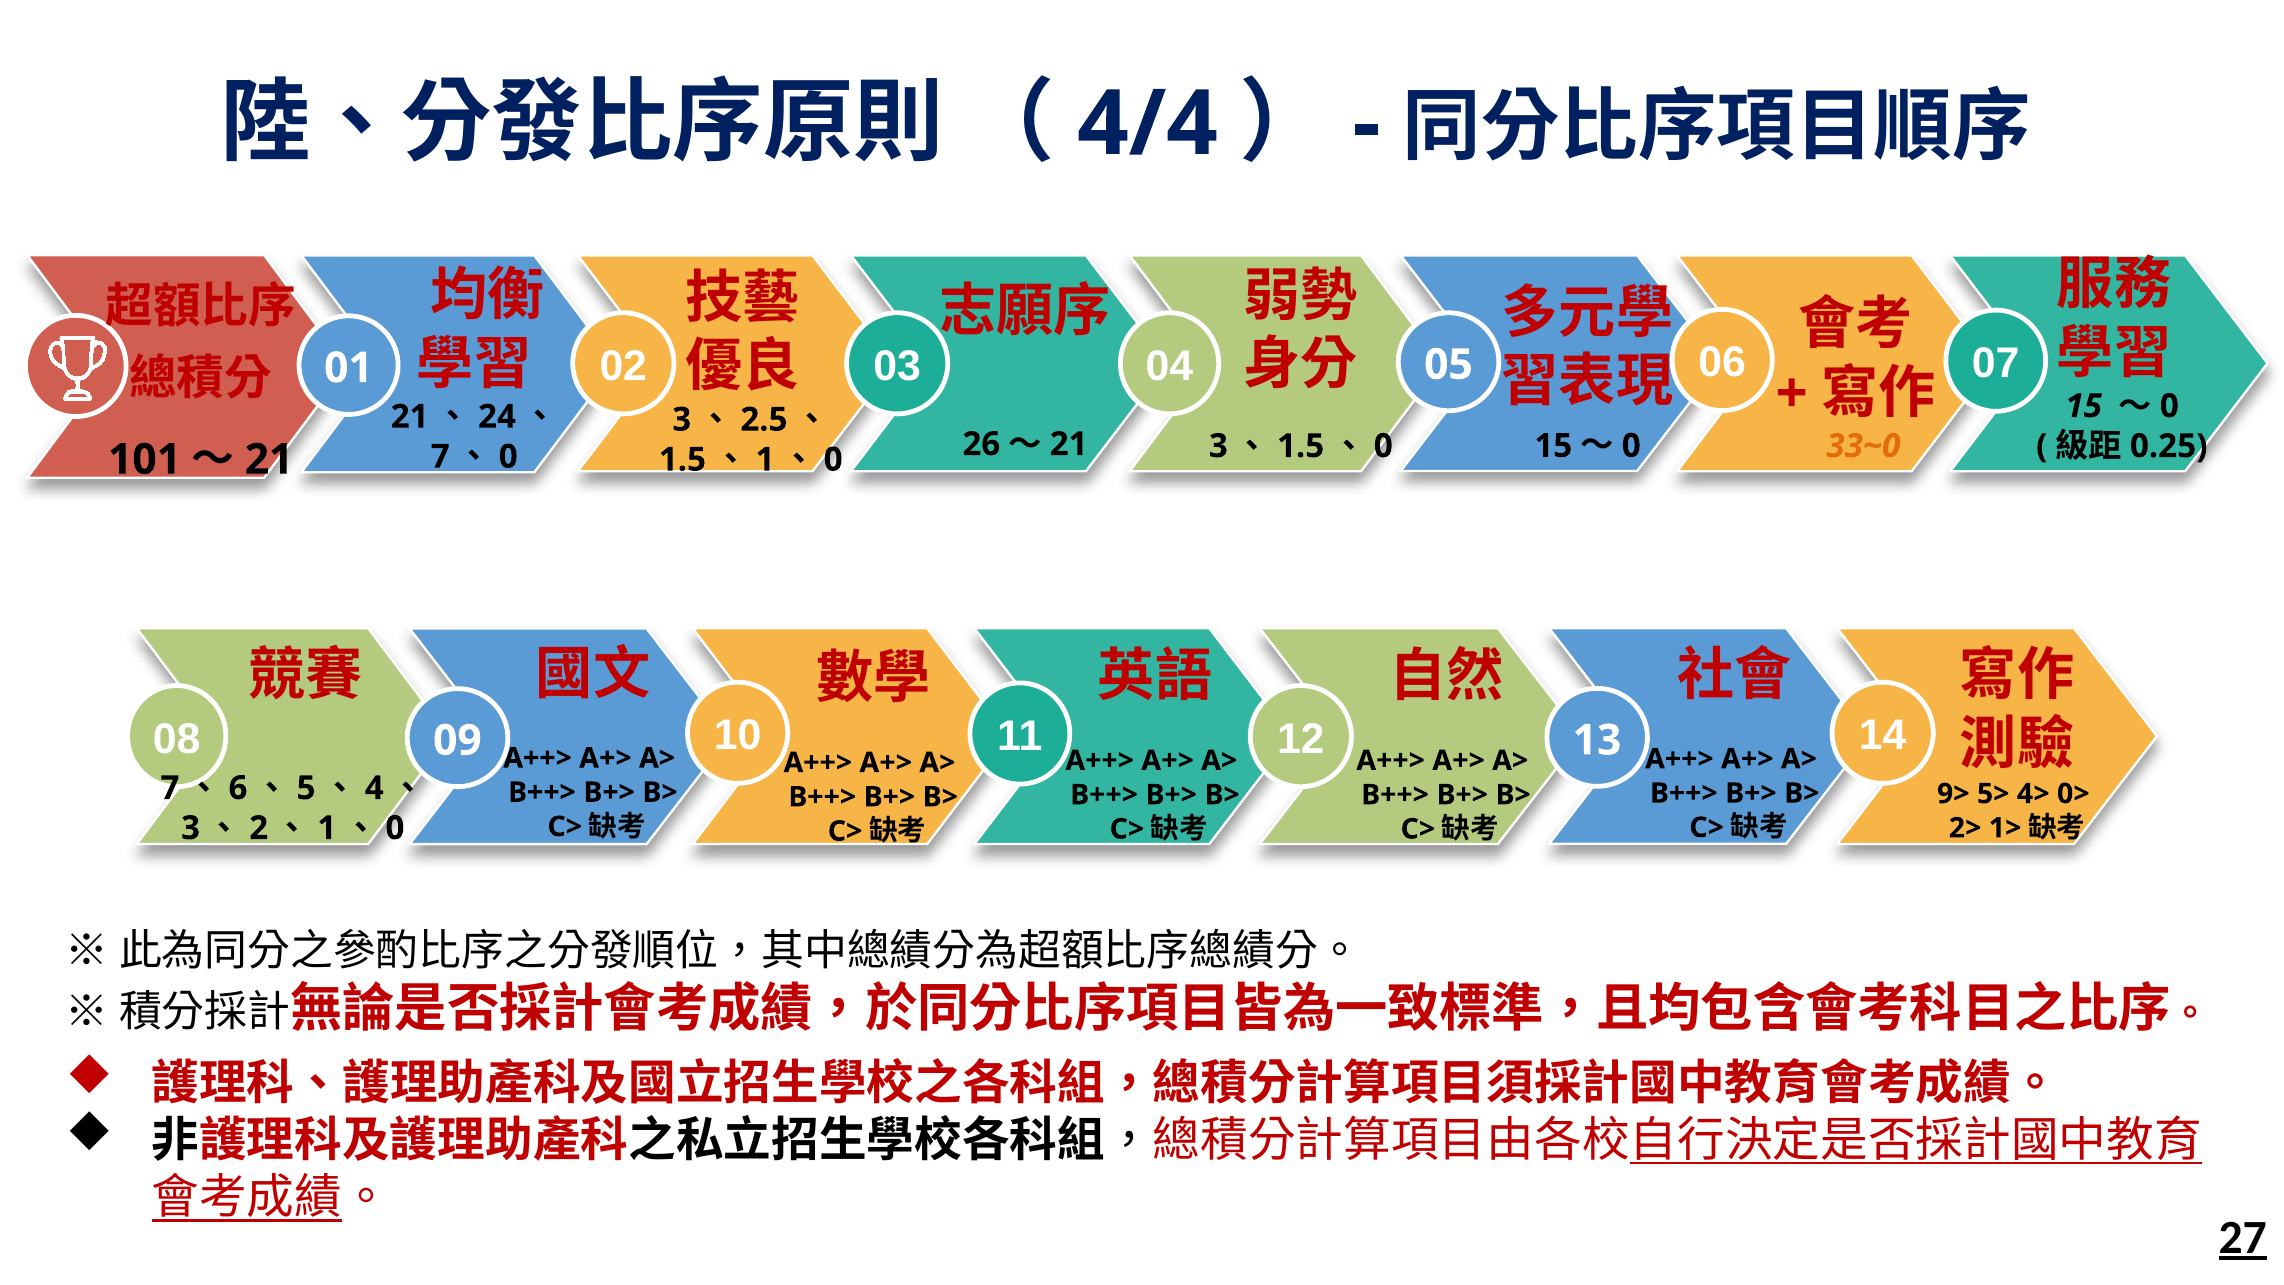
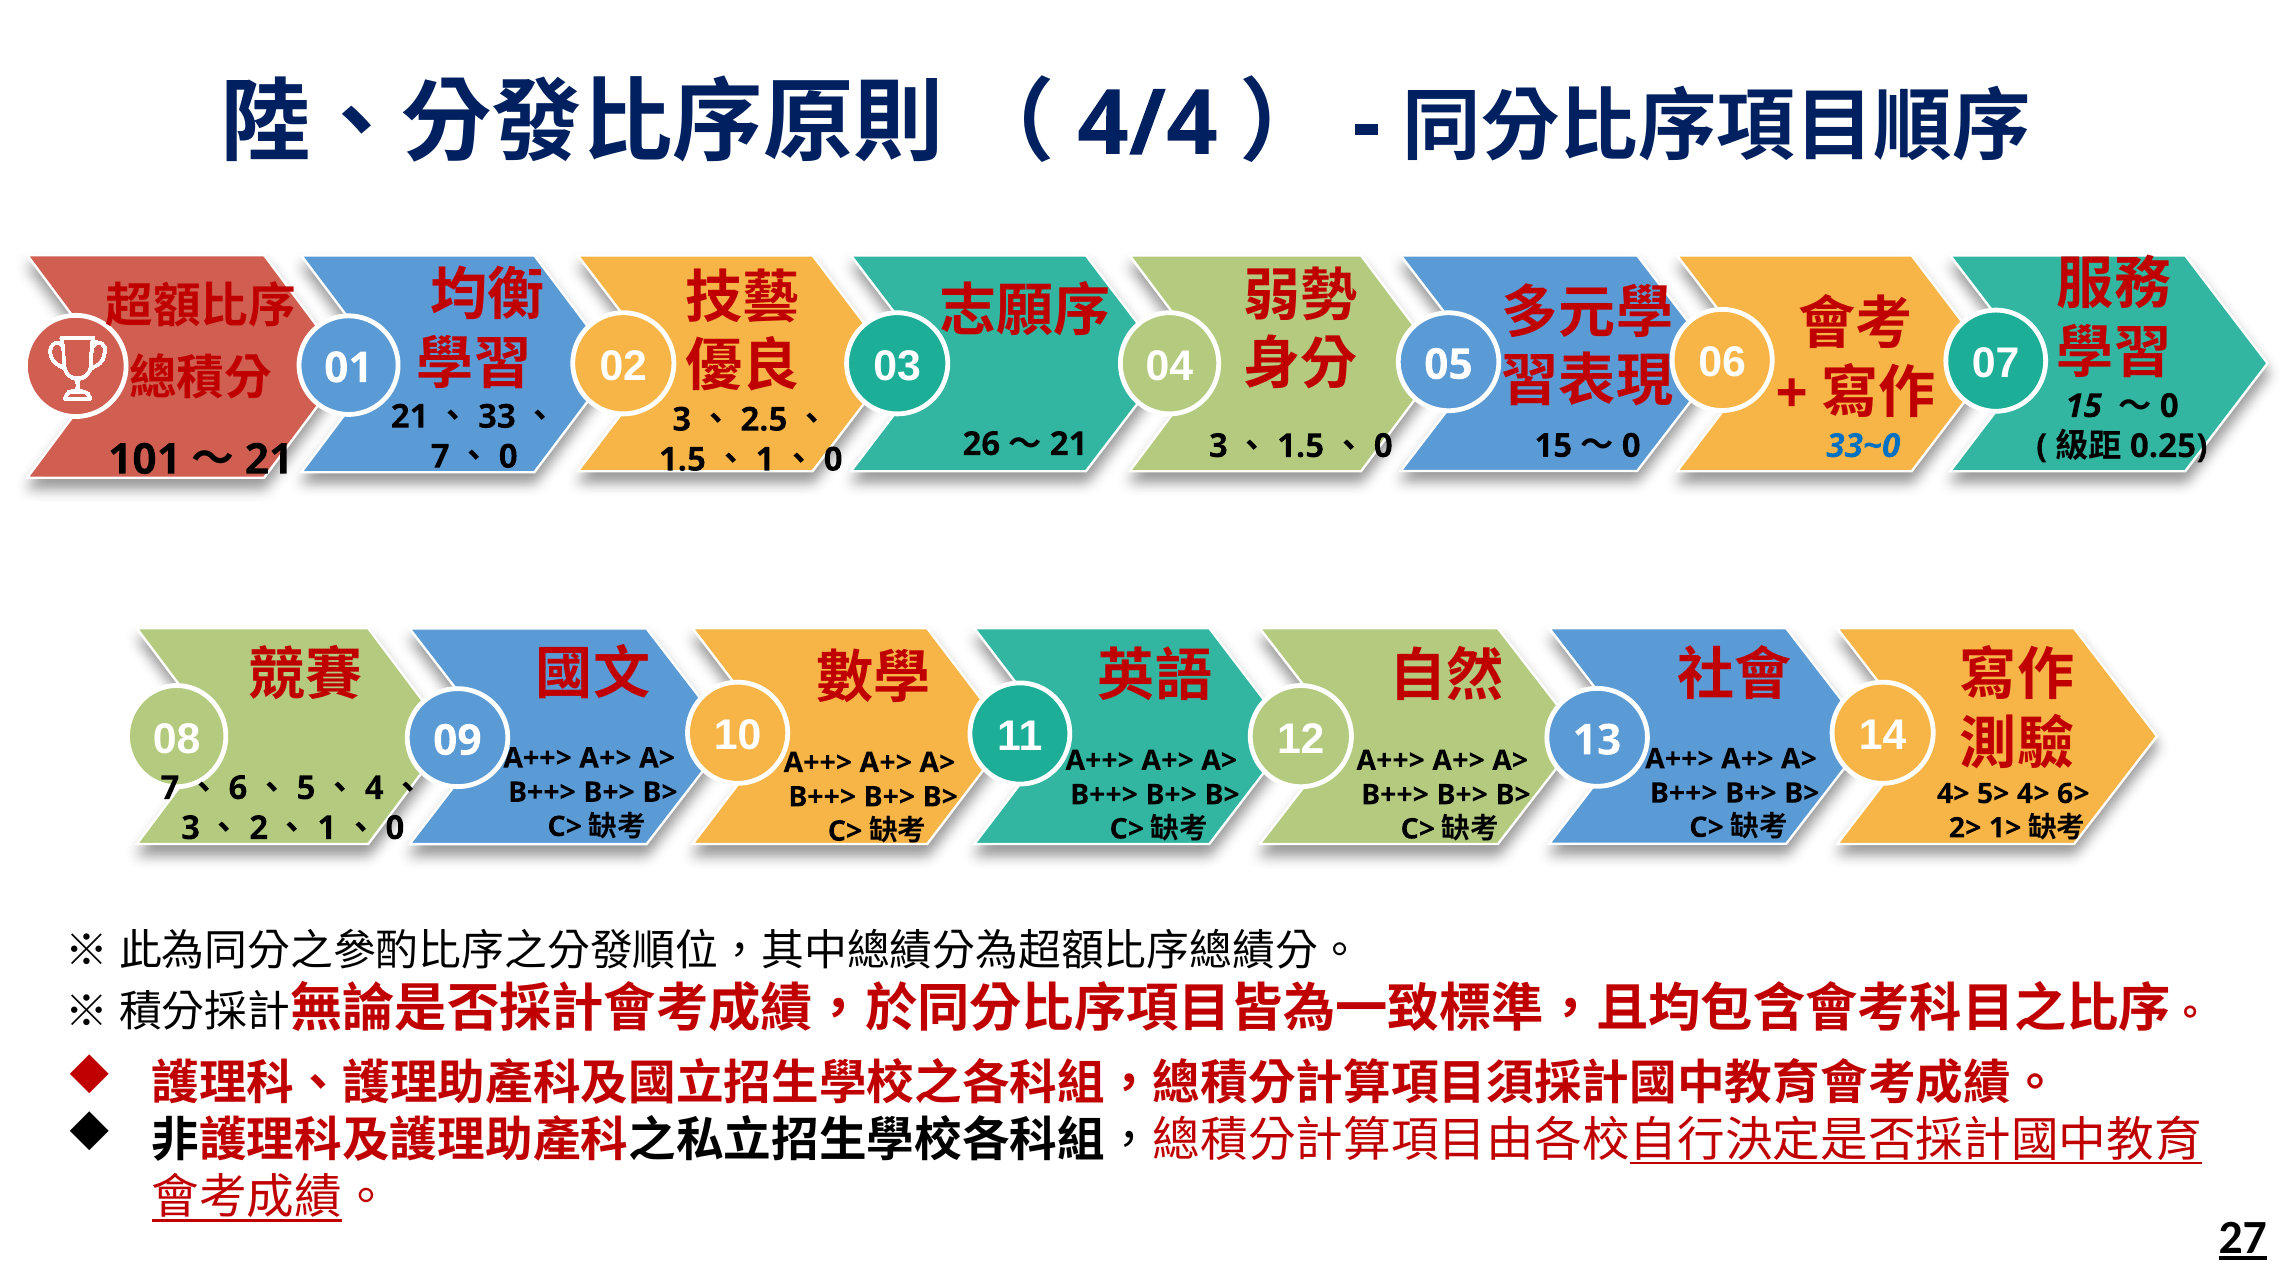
24: 24 -> 33 (497, 417)
33~0 colour: orange -> blue (1863, 446)
9>: 9> -> 4> (1953, 794)
0>: 0> -> 6> (2073, 794)
